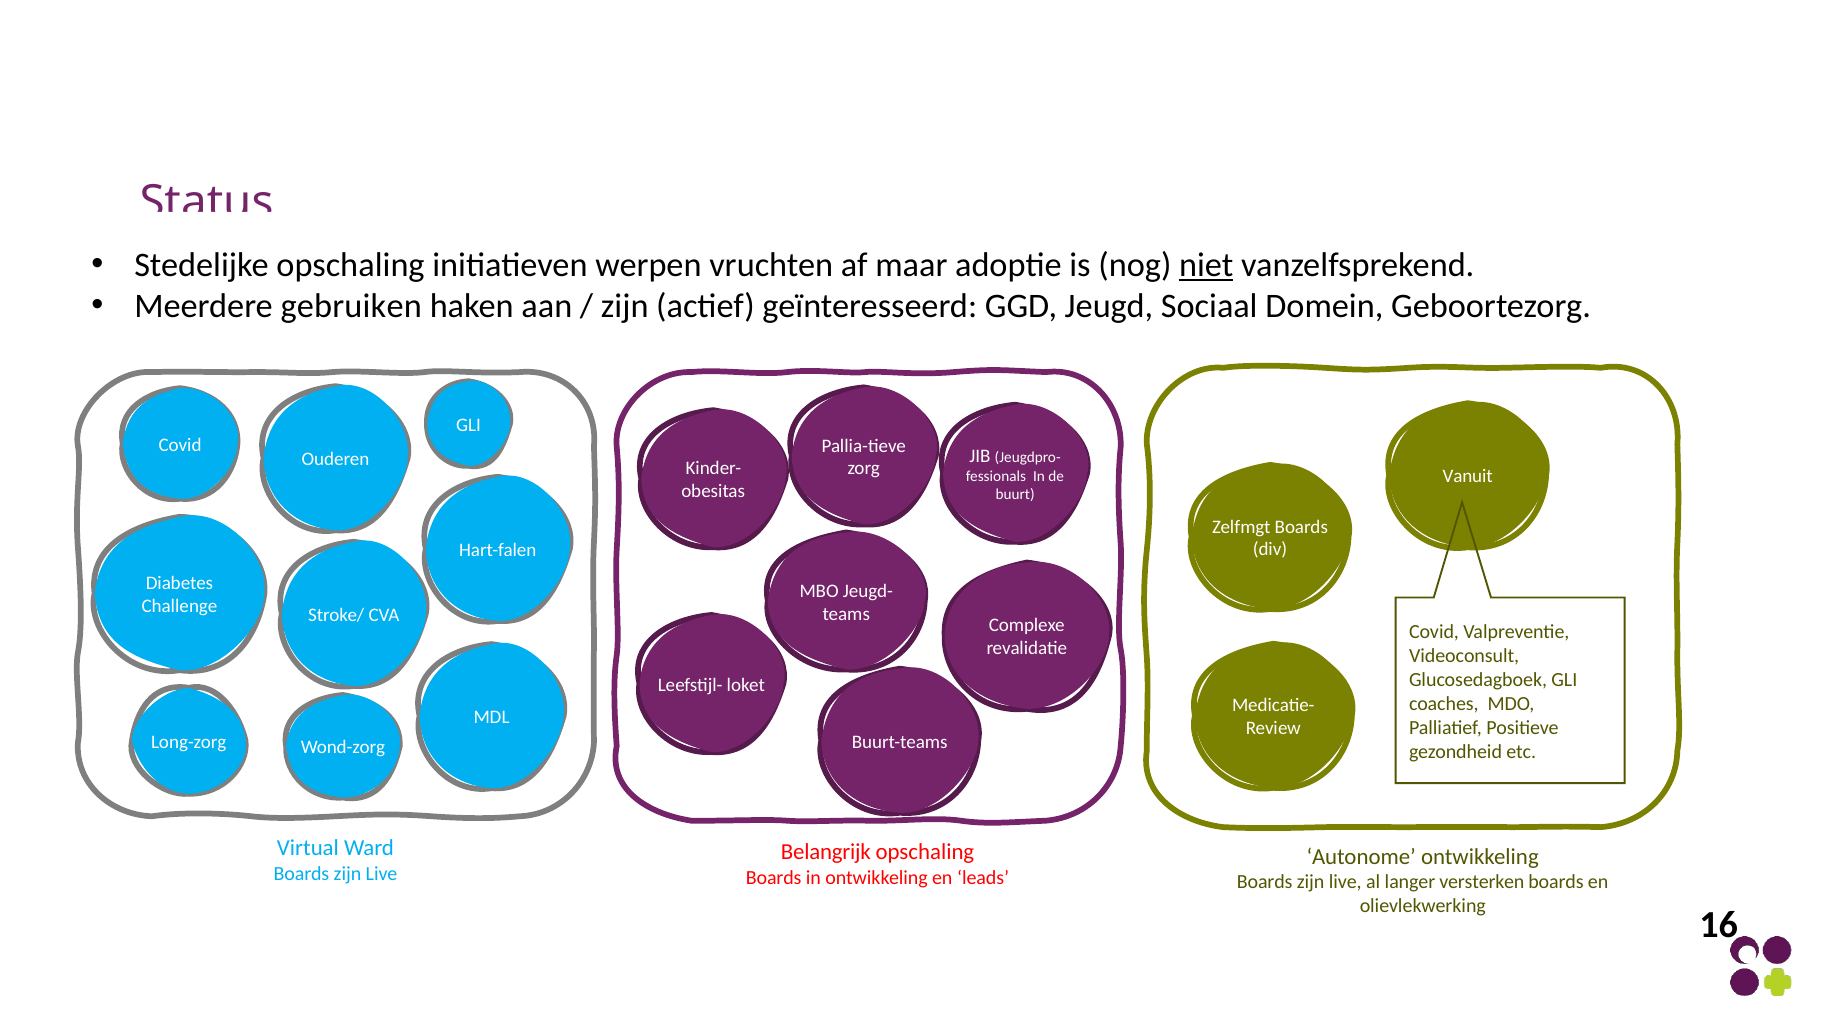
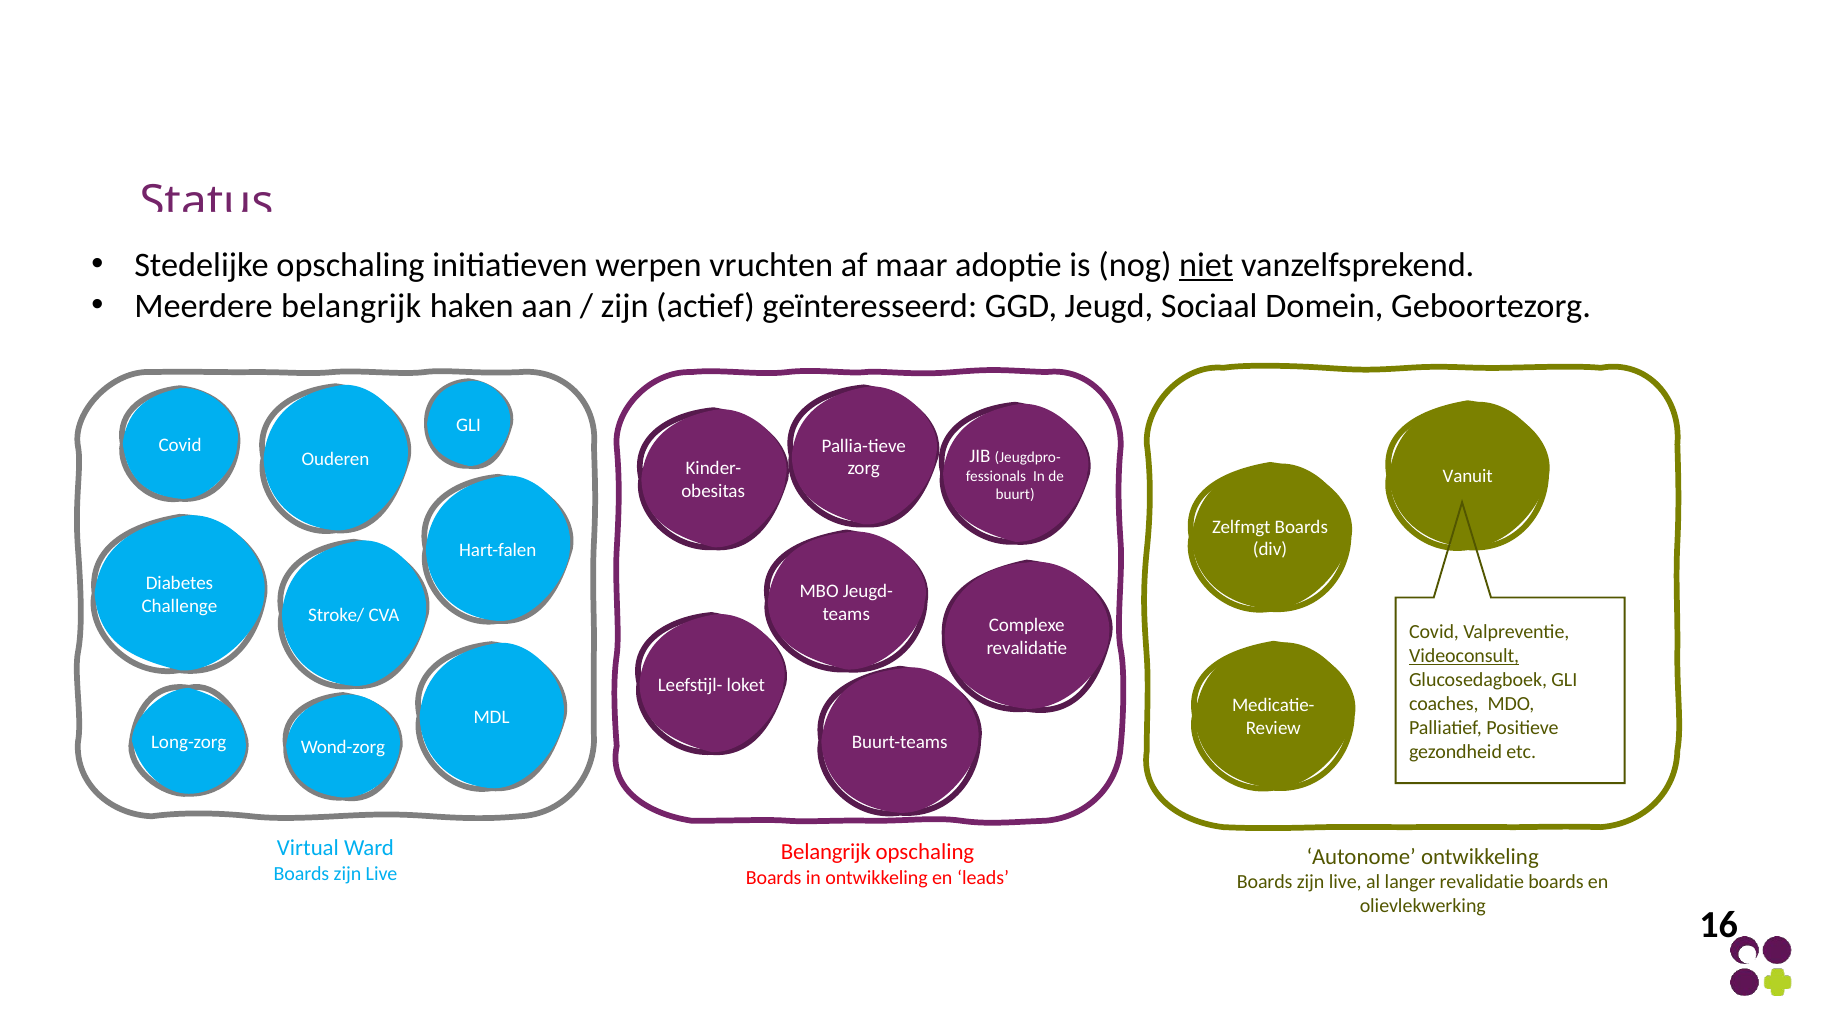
Meerdere gebruiken: gebruiken -> belangrijk (351, 306)
Videoconsult underline: none -> present (1464, 655)
langer versterken: versterken -> revalidatie (1482, 882)
